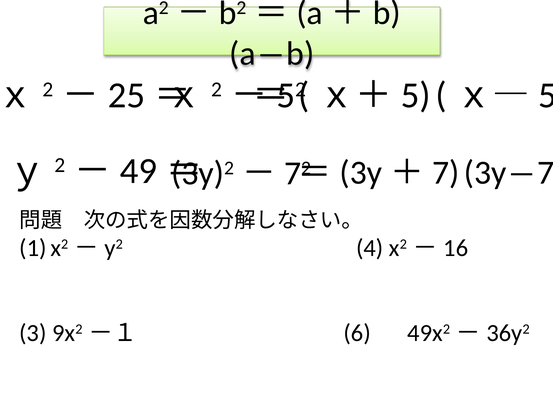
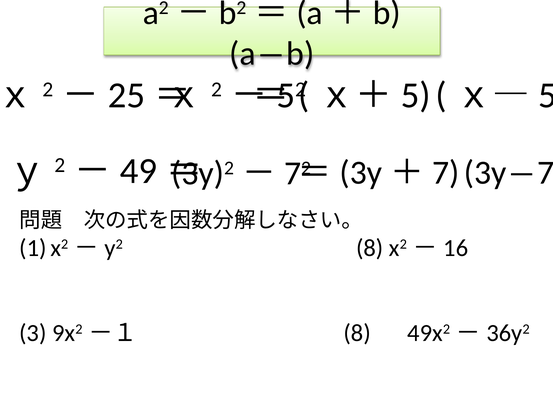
4: 4 -> 8 (370, 248)
6: 6 -> 8 (357, 333)
